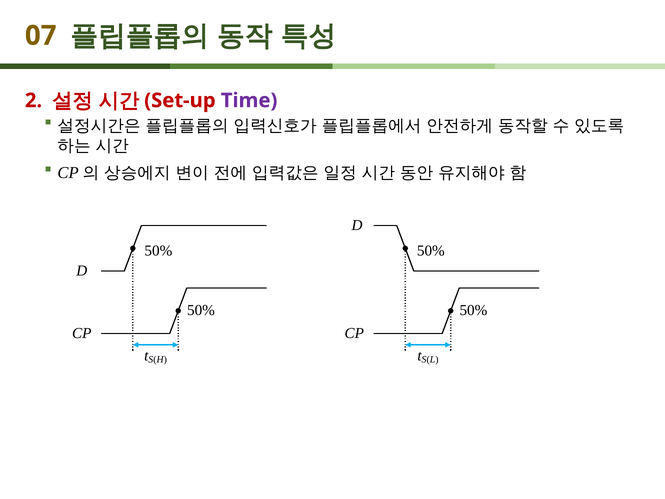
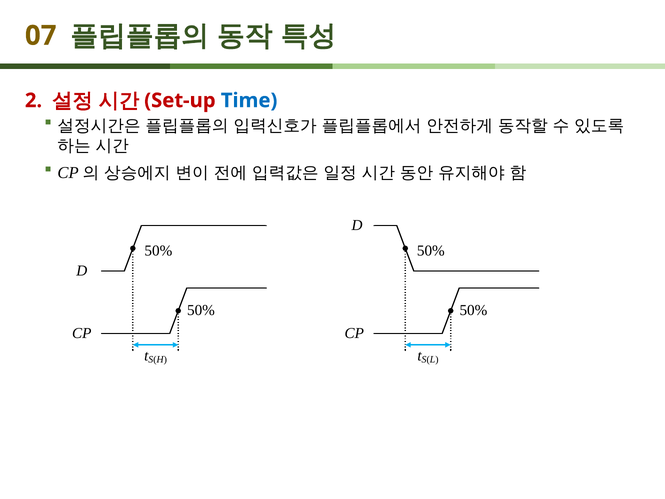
Time colour: purple -> blue (249, 100)
